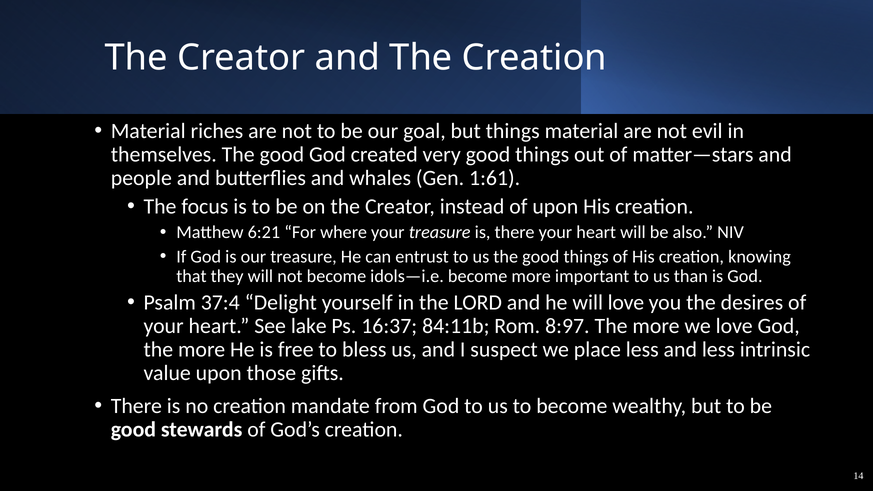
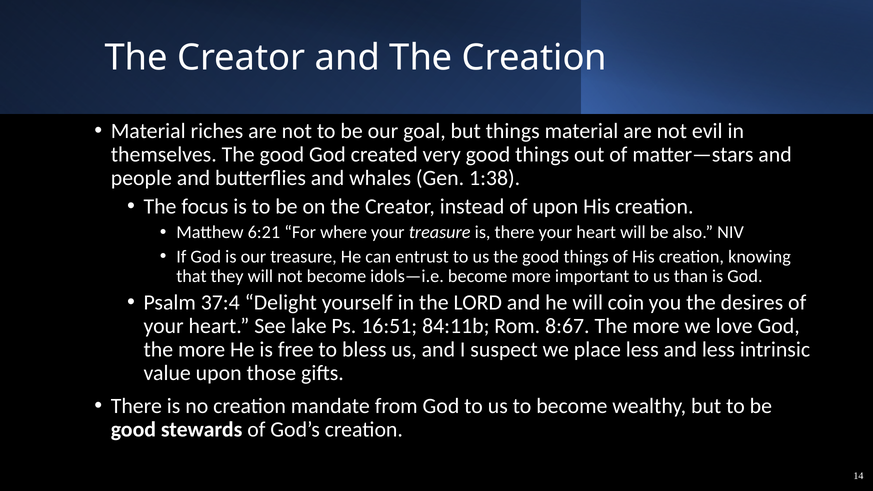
1:61: 1:61 -> 1:38 (495, 178)
will love: love -> coin (626, 303)
16:37: 16:37 -> 16:51 (389, 326)
8:97: 8:97 -> 8:67 (567, 326)
